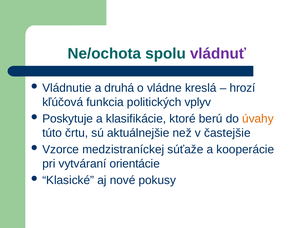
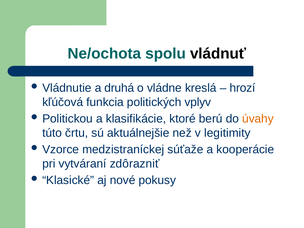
vládnuť colour: purple -> black (218, 53)
Poskytuje: Poskytuje -> Politickou (68, 119)
častejšie: častejšie -> legitimity (227, 133)
orientácie: orientácie -> zdôrazniť (135, 164)
